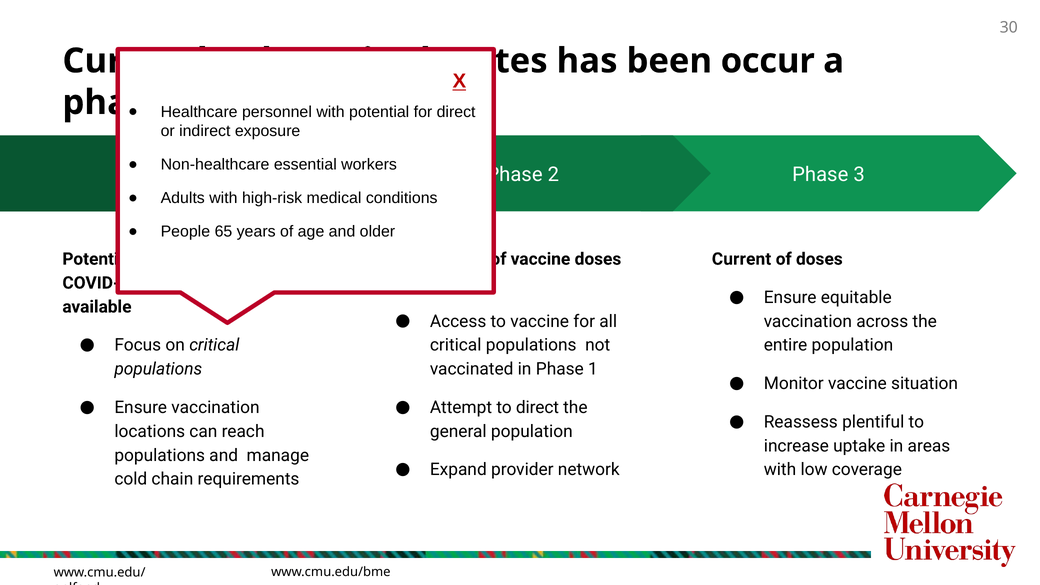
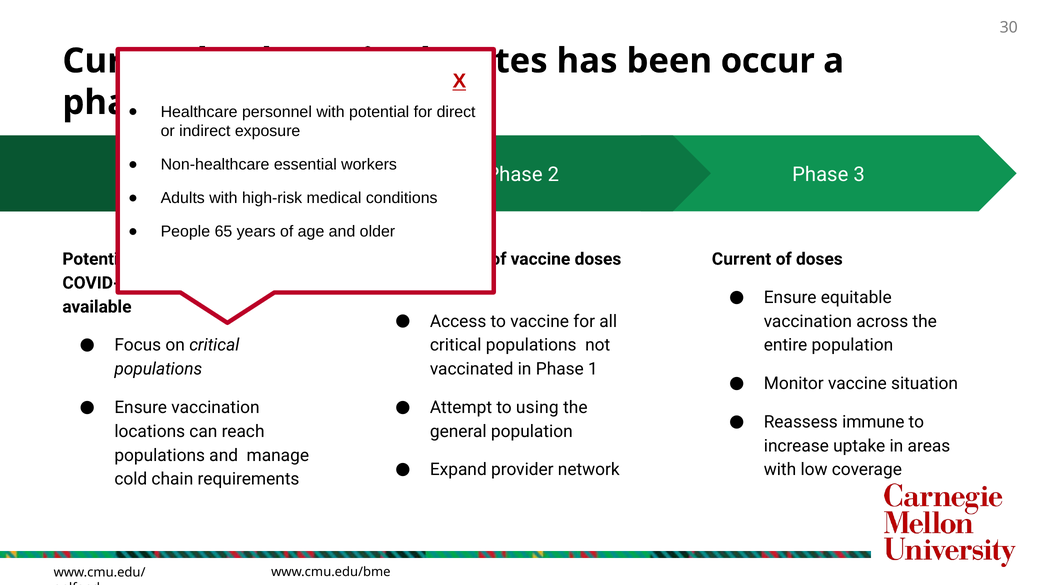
to direct: direct -> using (537, 407)
plentiful: plentiful -> immune (873, 422)
